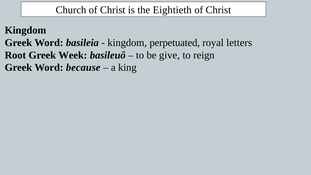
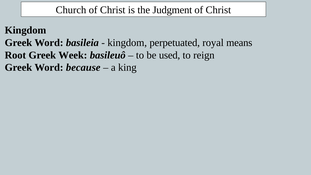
Eightieth: Eightieth -> Judgment (172, 10)
letters: letters -> means (239, 43)
give: give -> used (170, 55)
